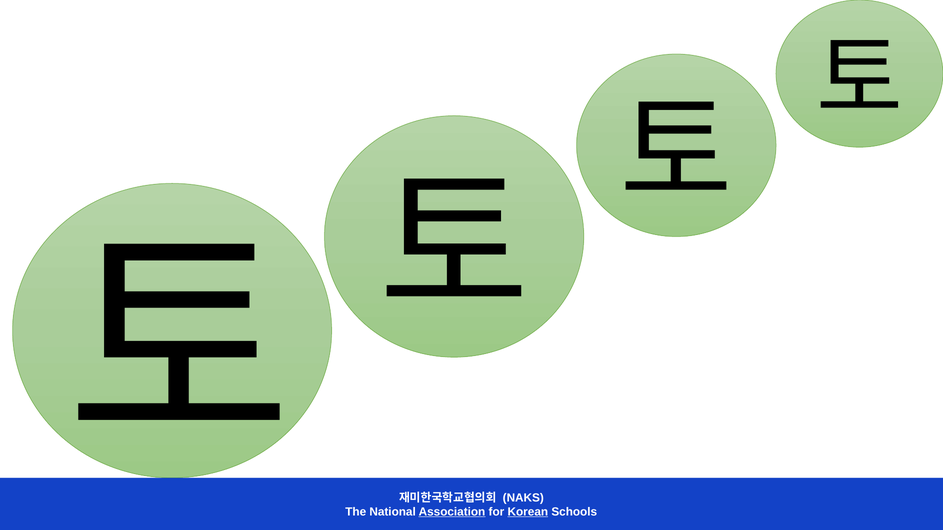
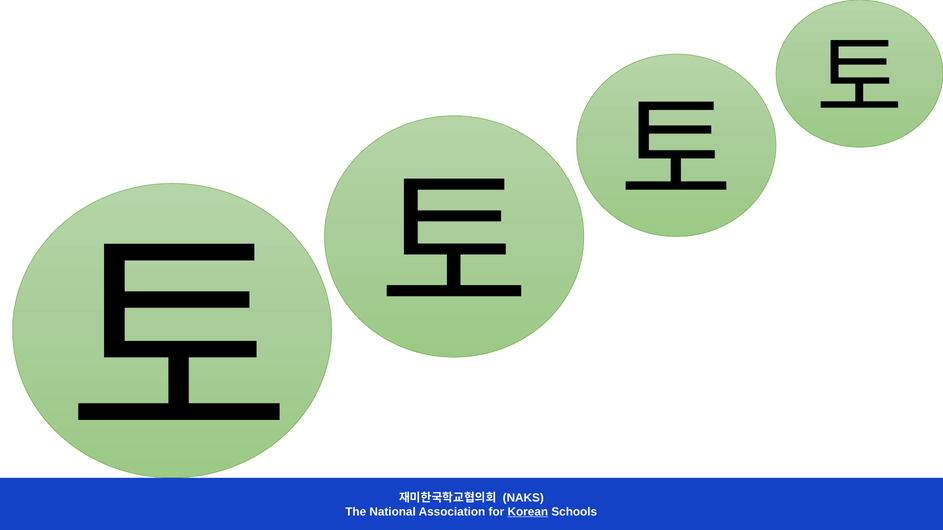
Association underline: present -> none (452, 512)
